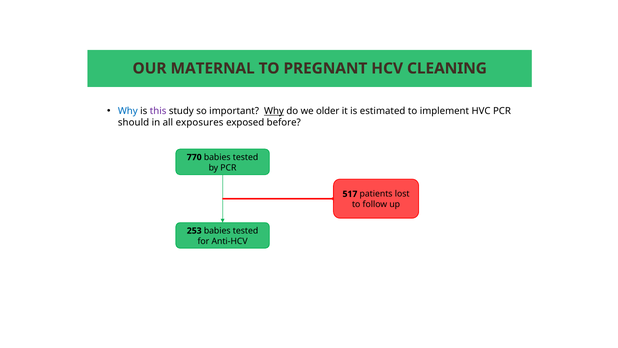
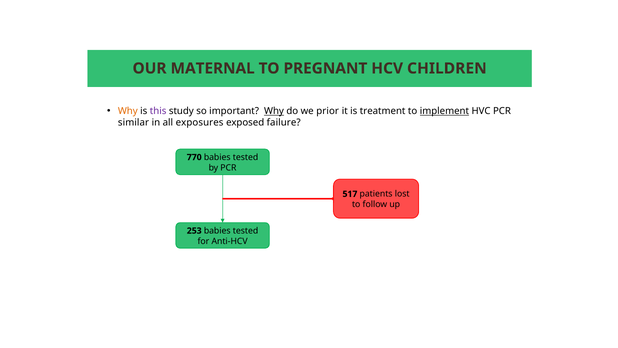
CLEANING: CLEANING -> CHILDREN (447, 68)
Why colour: blue -> orange (128, 111)
older: older -> prior (328, 111)
estimated: estimated -> treatment (383, 111)
implement underline: none -> present (444, 111)
should: should -> similar (134, 123)
before: before -> failure (284, 123)
